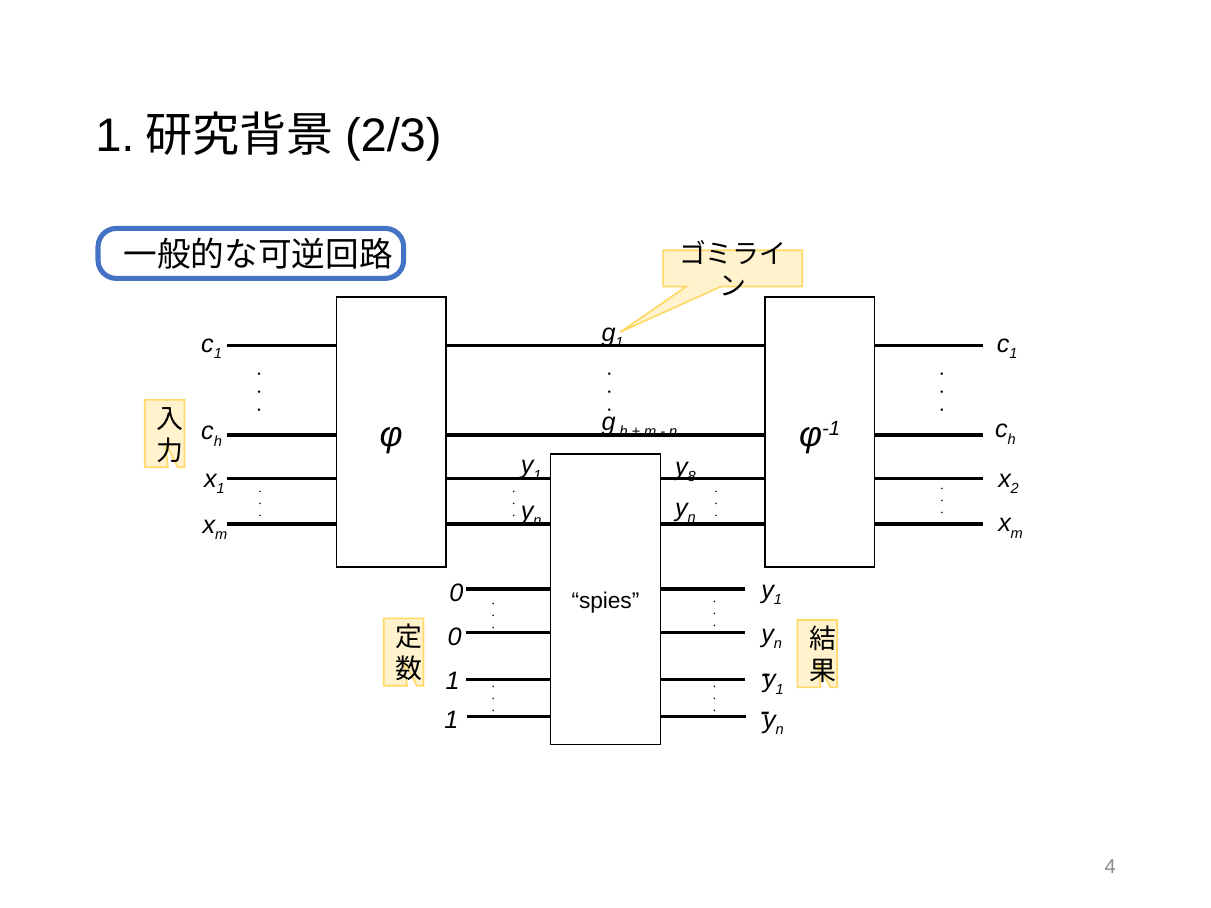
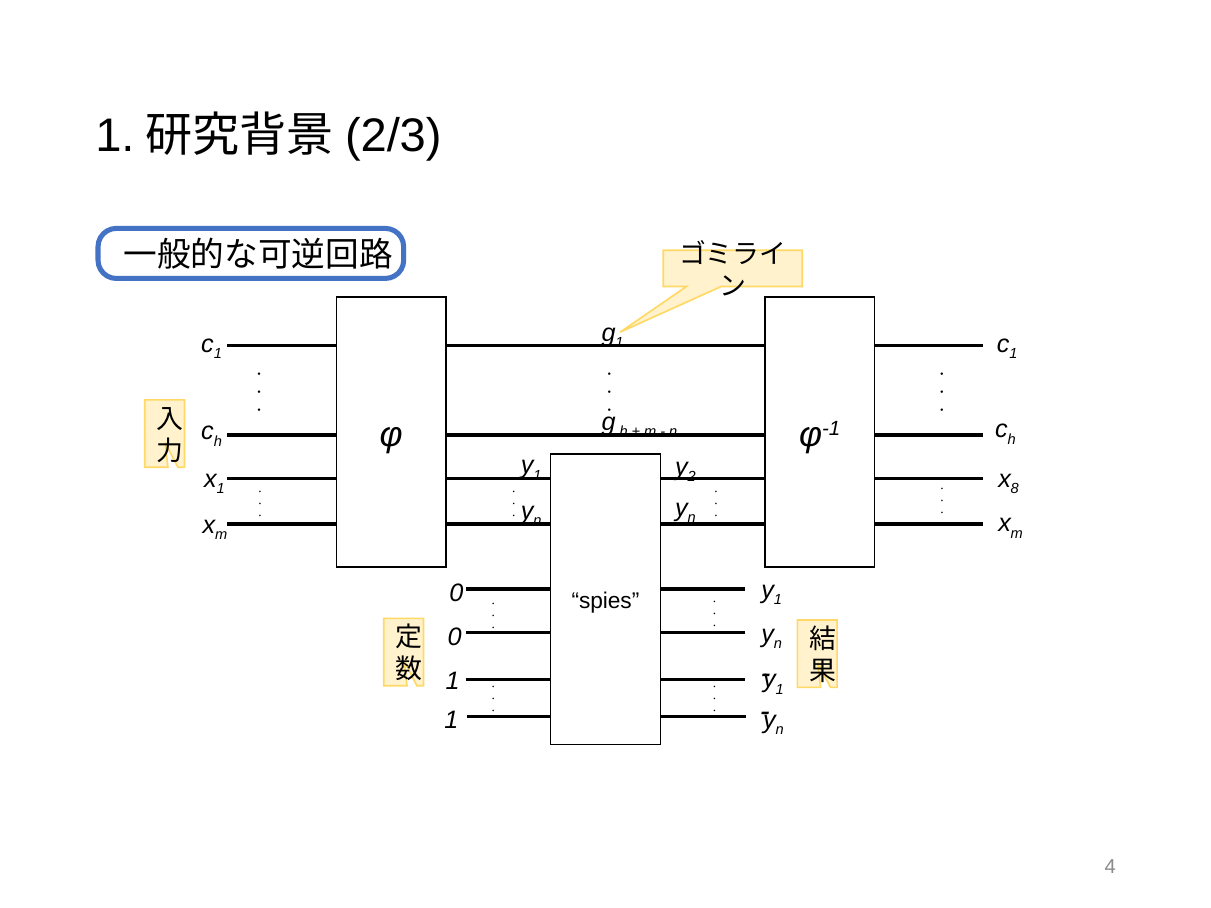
8: 8 -> 2 (692, 477)
2: 2 -> 8 (1015, 489)
